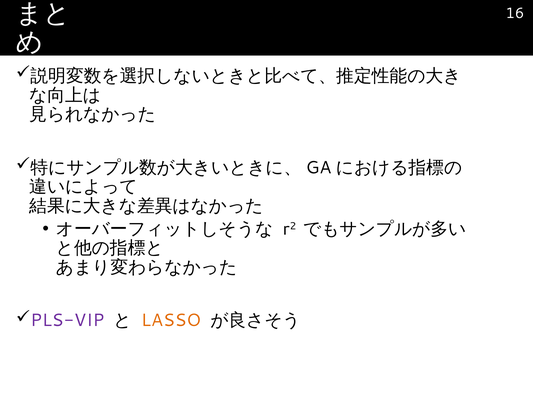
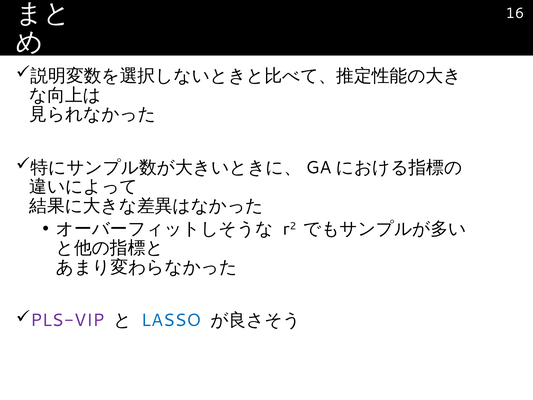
LASSO colour: orange -> blue (171, 320)
